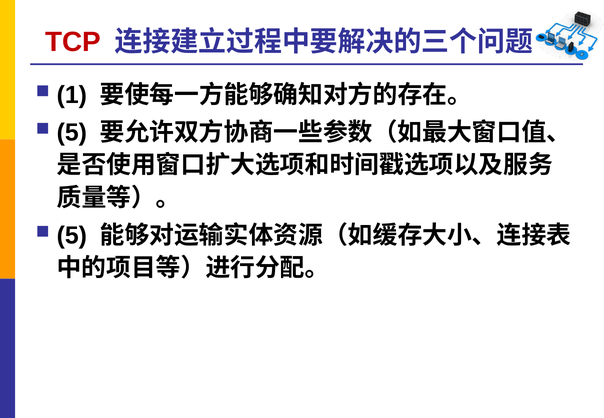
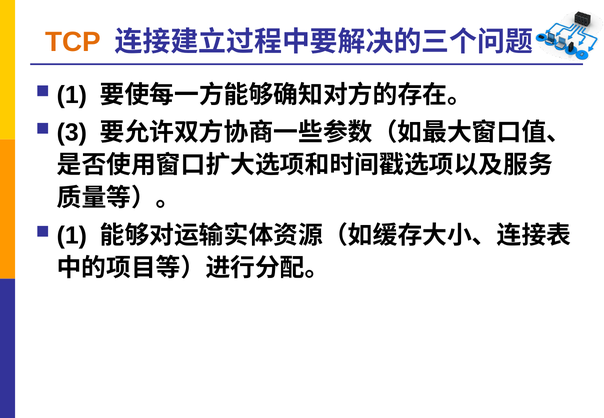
TCP colour: red -> orange (73, 42)
5: 5 -> 3 (72, 133)
5: 5 -> 1 (72, 235)
